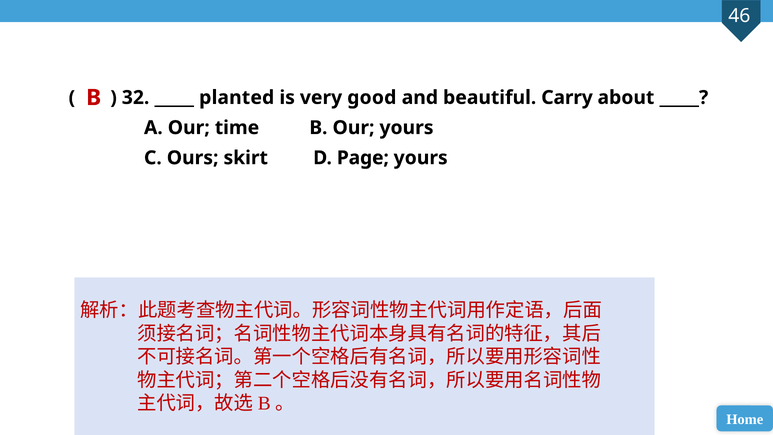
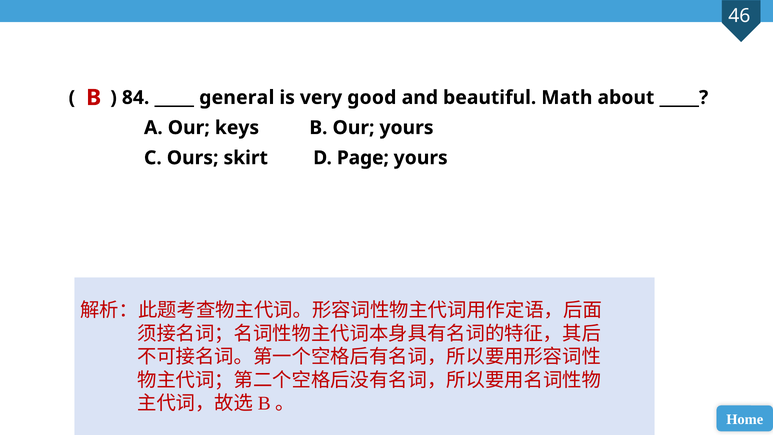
32: 32 -> 84 (136, 98)
planted: planted -> general (237, 98)
Carry: Carry -> Math (567, 98)
time: time -> keys (237, 128)
